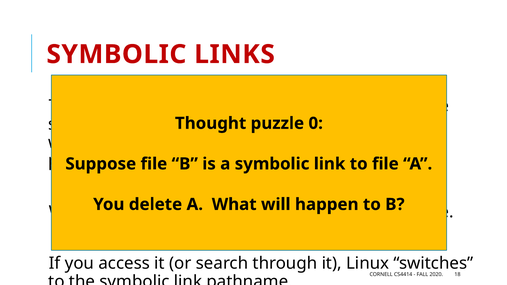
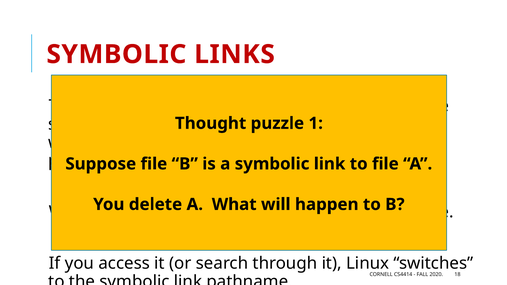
0: 0 -> 1 (316, 123)
